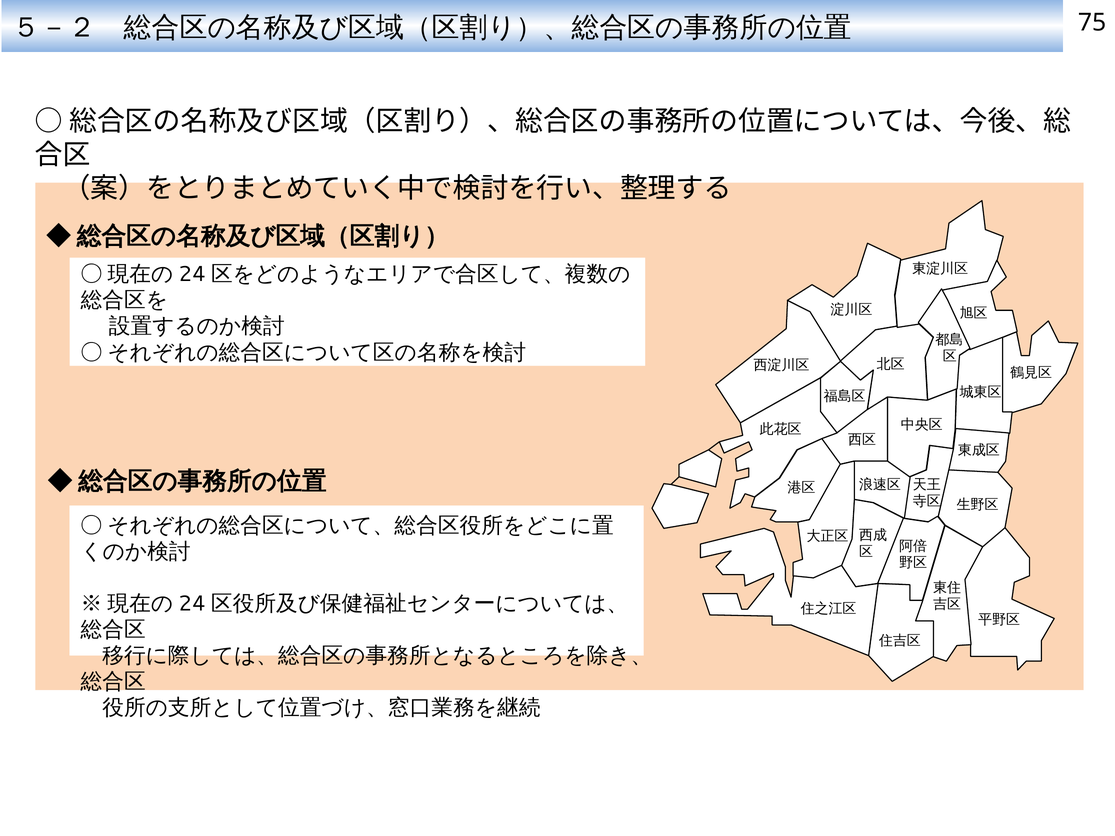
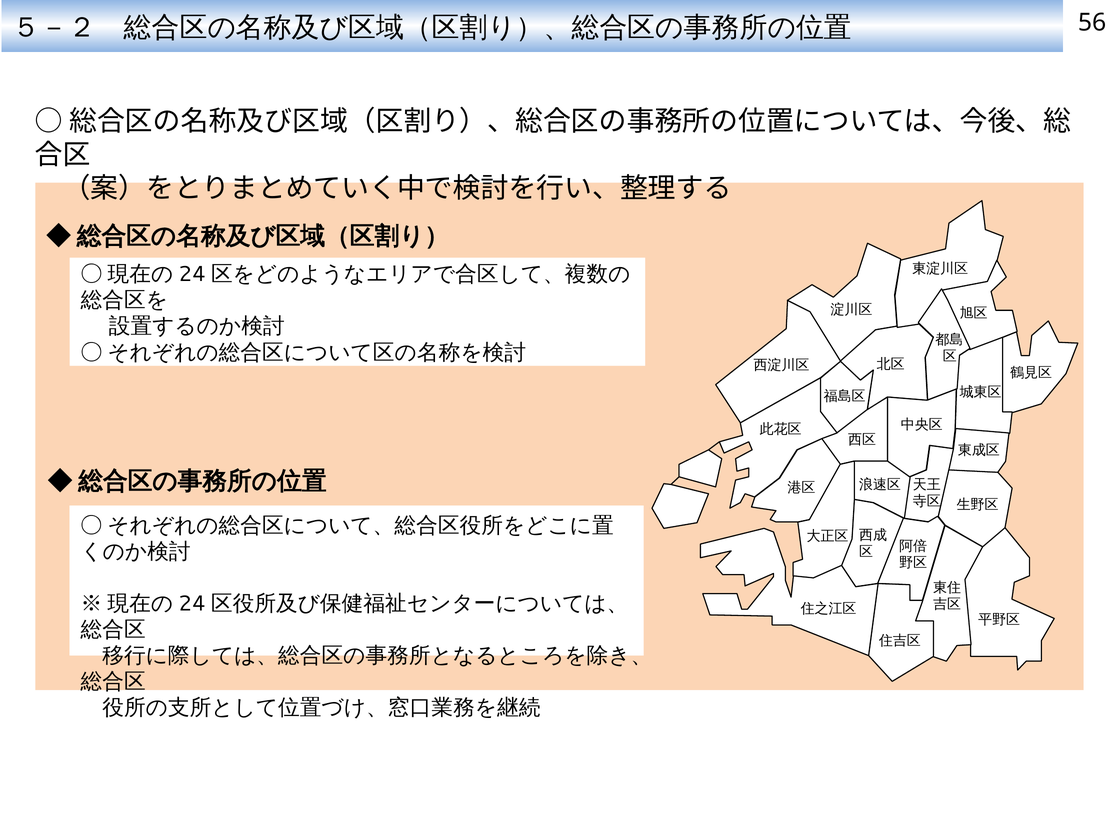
75: 75 -> 56 (1092, 23)
